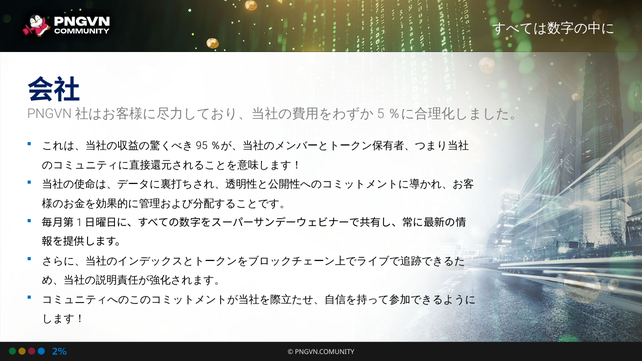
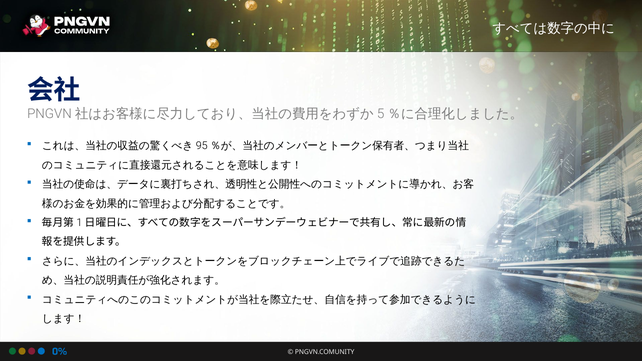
2%: 2% -> 0% (60, 352)
